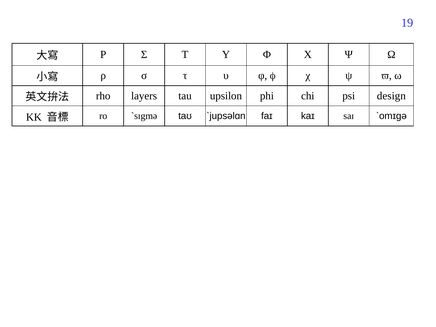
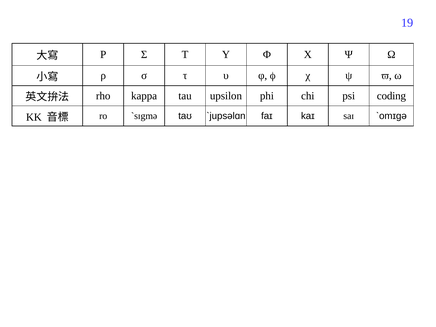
layers: layers -> kappa (144, 96)
design: design -> coding (391, 96)
